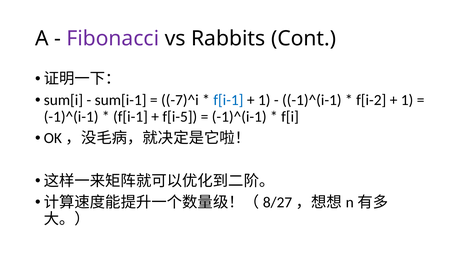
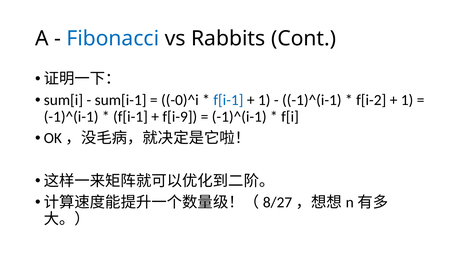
Fibonacci colour: purple -> blue (113, 39)
-7)^i: -7)^i -> -0)^i (180, 100)
f[i-5: f[i-5 -> f[i-9 (180, 117)
